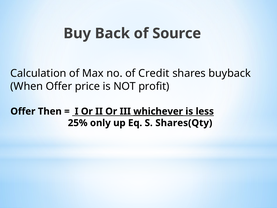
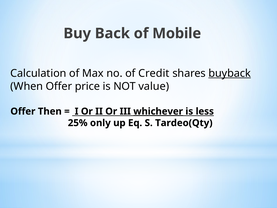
Source: Source -> Mobile (177, 33)
buyback underline: none -> present (230, 73)
profit: profit -> value (154, 86)
Shares(Qty: Shares(Qty -> Tardeo(Qty (184, 123)
